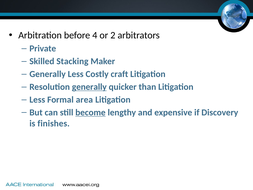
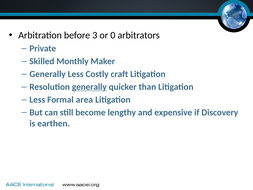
4: 4 -> 3 (95, 35)
2: 2 -> 0 (113, 35)
Stacking: Stacking -> Monthly (72, 61)
become underline: present -> none (90, 112)
finishes: finishes -> earthen (54, 123)
